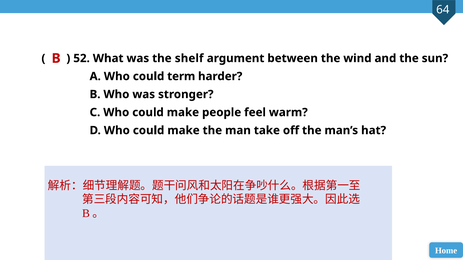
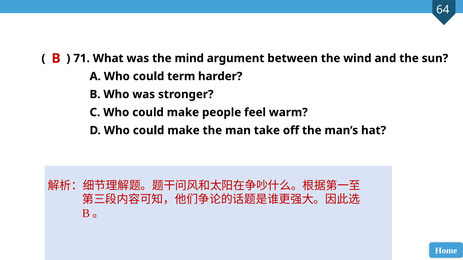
52: 52 -> 71 (82, 58)
shelf: shelf -> mind (189, 58)
